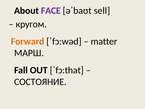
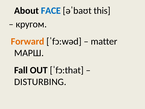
FACE colour: purple -> blue (51, 11)
sell: sell -> this (102, 11)
СОСТОЯНИЕ: СОСТОЯНИЕ -> DISTURBING (40, 82)
